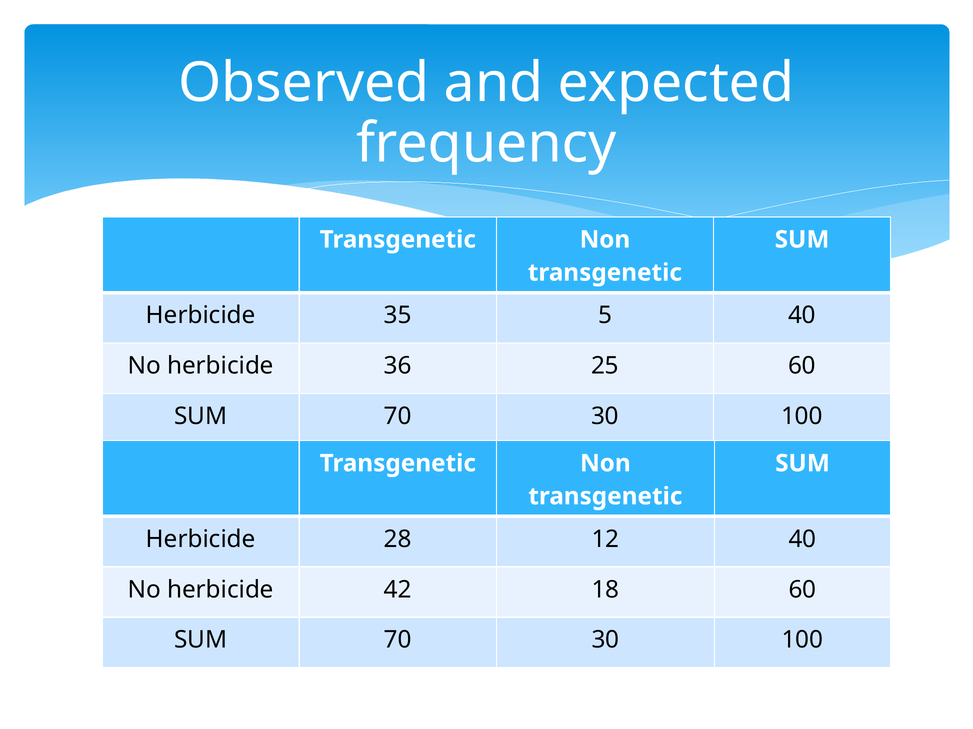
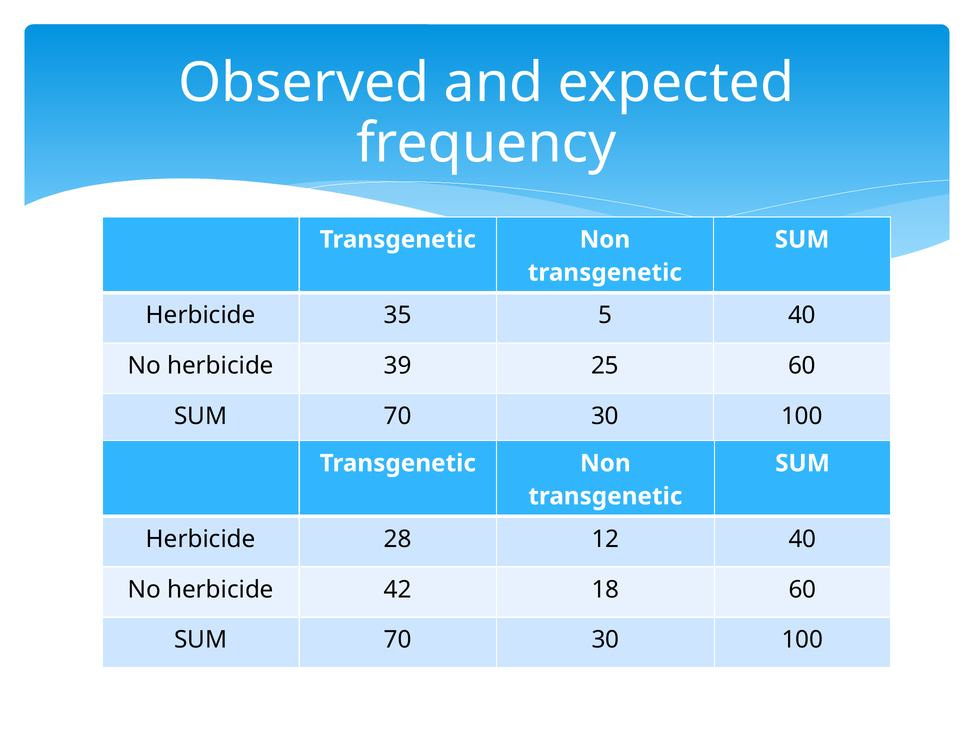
36: 36 -> 39 (398, 366)
